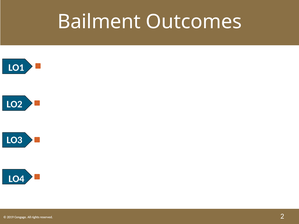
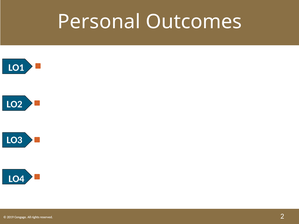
Bailment: Bailment -> Personal (99, 22)
